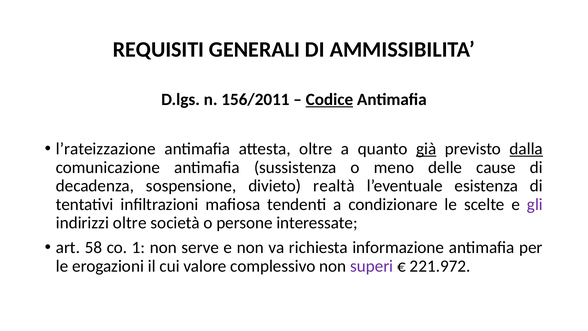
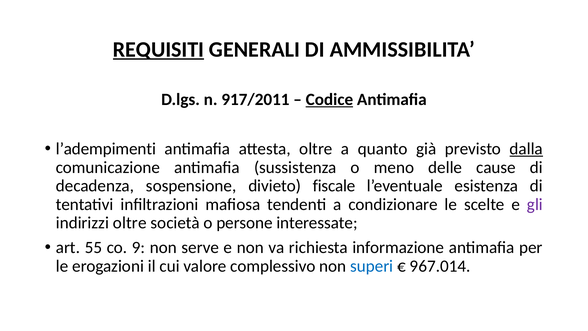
REQUISITI underline: none -> present (158, 49)
156/2011: 156/2011 -> 917/2011 (255, 99)
l’rateizzazione: l’rateizzazione -> l’adempimenti (106, 149)
già underline: present -> none (426, 149)
realtà: realtà -> fiscale (334, 186)
58: 58 -> 55 (93, 247)
1: 1 -> 9 (139, 247)
superi colour: purple -> blue (372, 266)
221.972: 221.972 -> 967.014 (440, 266)
